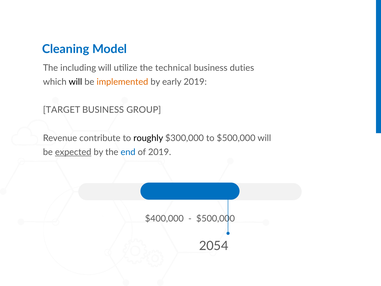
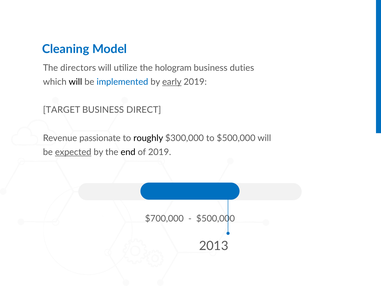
including: including -> directors (78, 68)
technical: technical -> hologram (173, 68)
implemented colour: orange -> blue (122, 82)
early underline: none -> present (172, 82)
GROUP: GROUP -> DIRECT (144, 110)
contribute: contribute -> passionate (100, 138)
end colour: blue -> black (128, 152)
$400,000: $400,000 -> $700,000 (164, 218)
2054: 2054 -> 2013 (214, 246)
